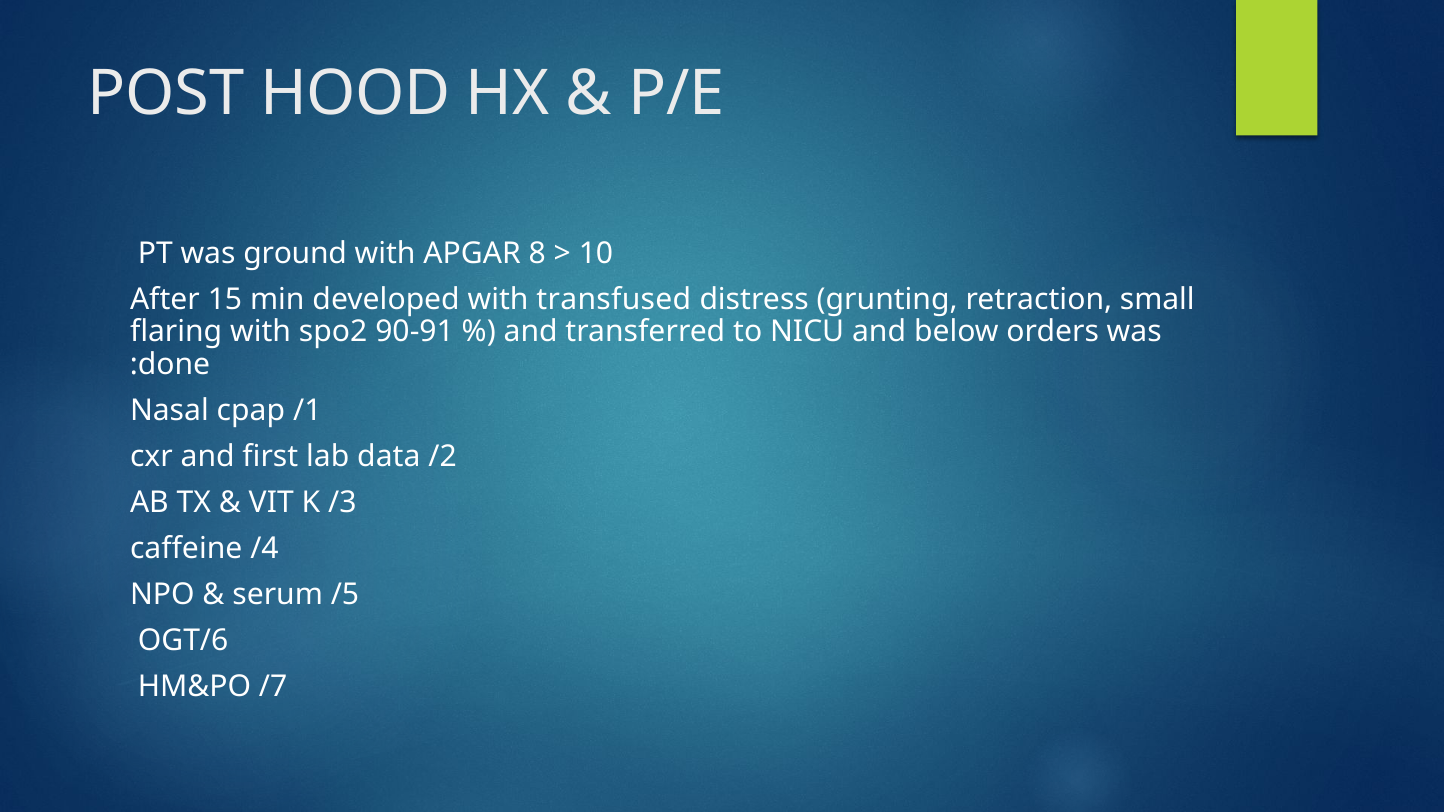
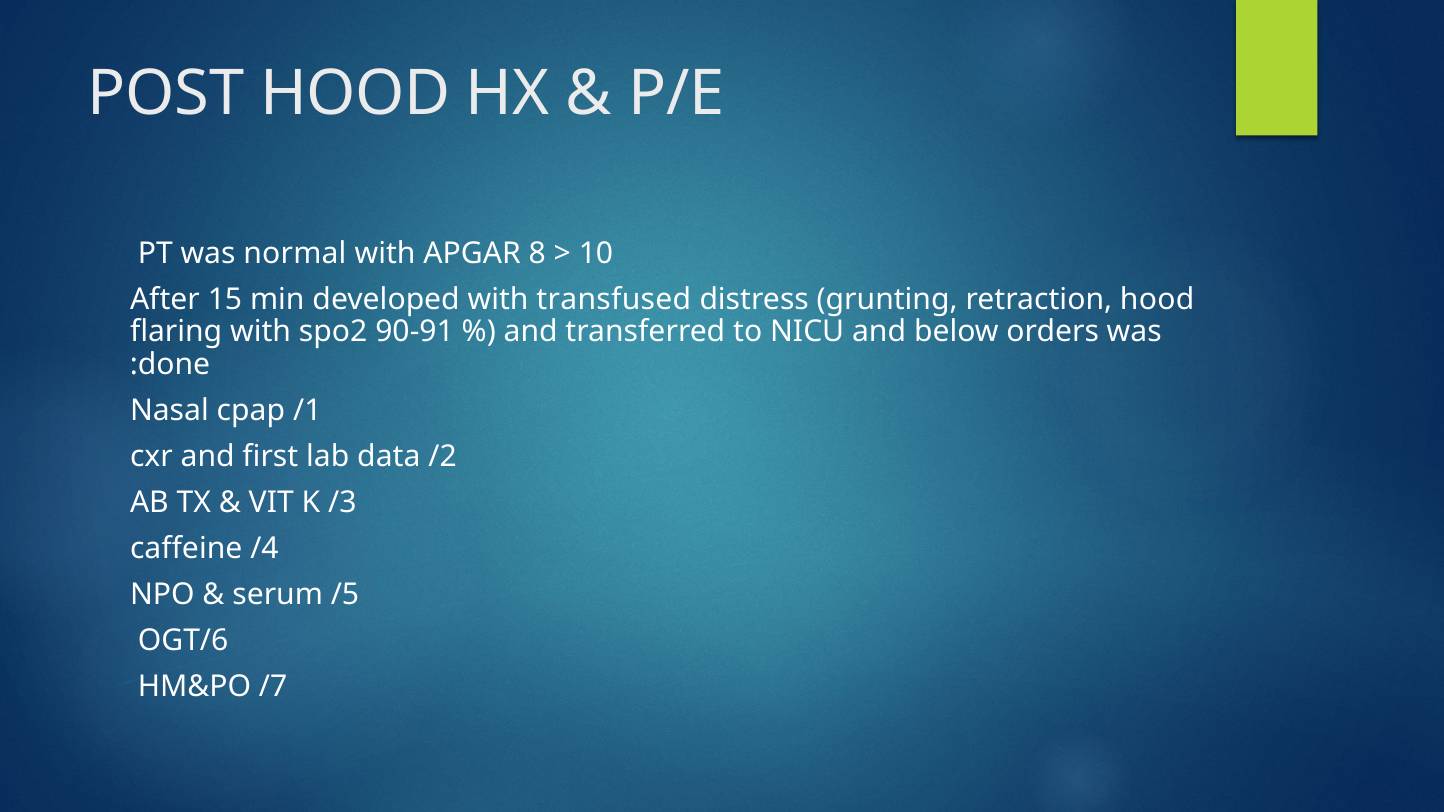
ground: ground -> normal (295, 253)
retraction small: small -> hood (1157, 299)
